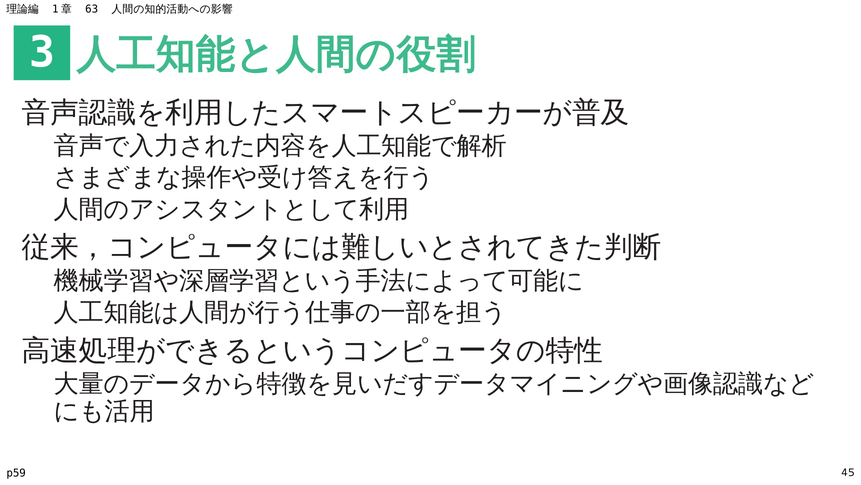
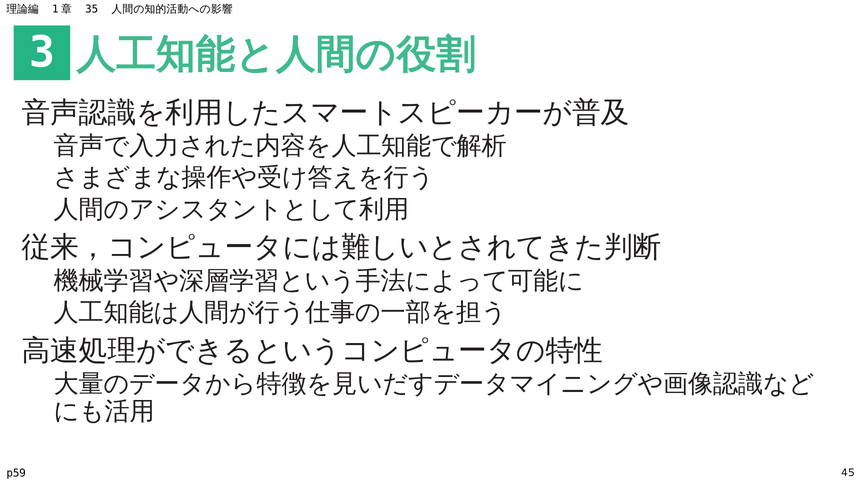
63: 63 -> 35 (92, 9)
